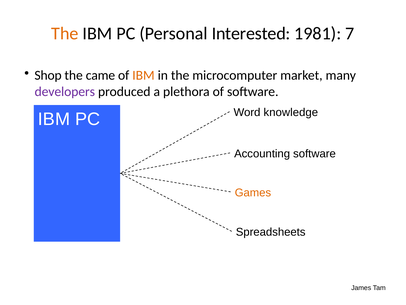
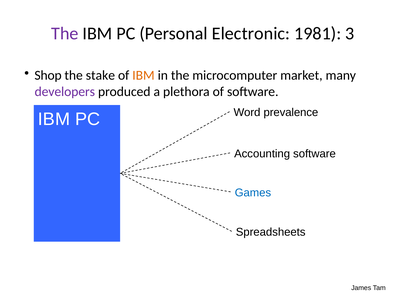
The colour: orange -> purple (65, 33)
Interested: Interested -> Electronic (251, 33)
7: 7 -> 3 (350, 33)
came: came -> stake (100, 75)
knowledge: knowledge -> prevalence (291, 112)
Games colour: orange -> blue (253, 192)
